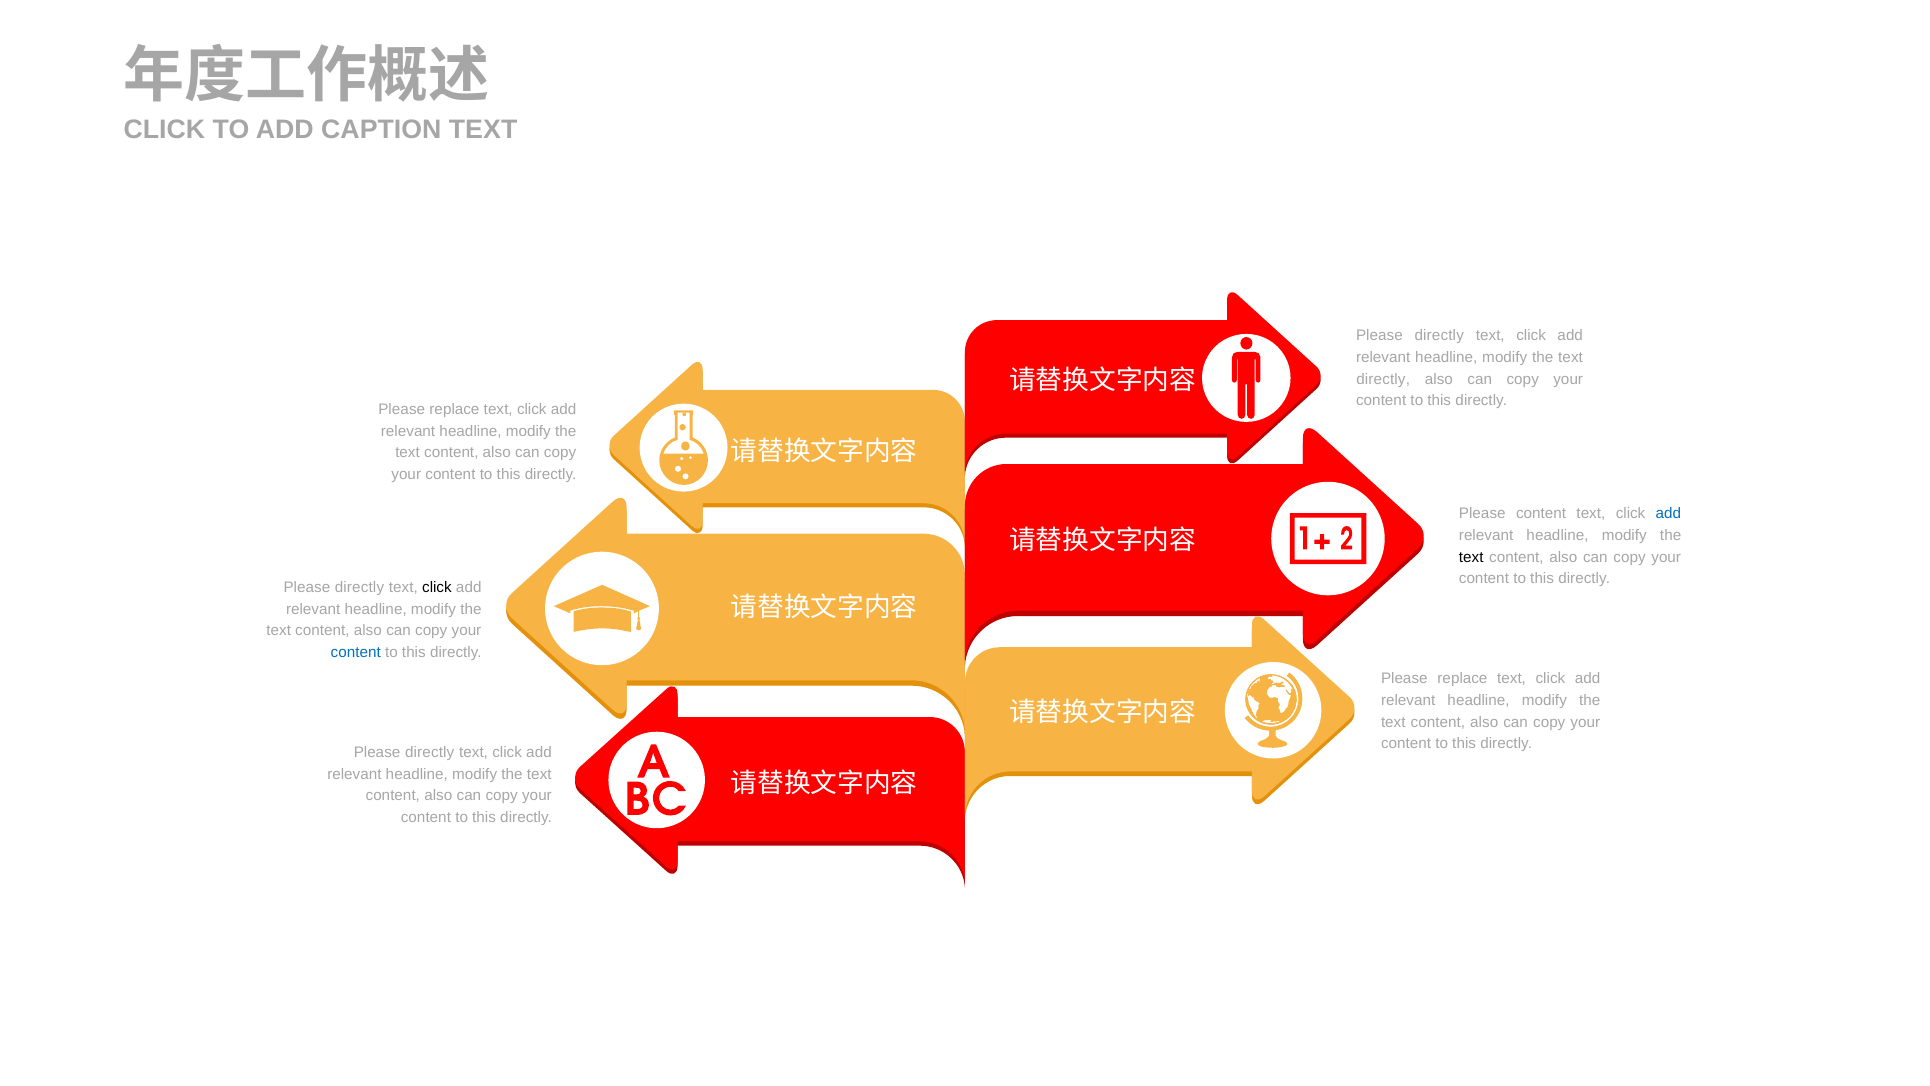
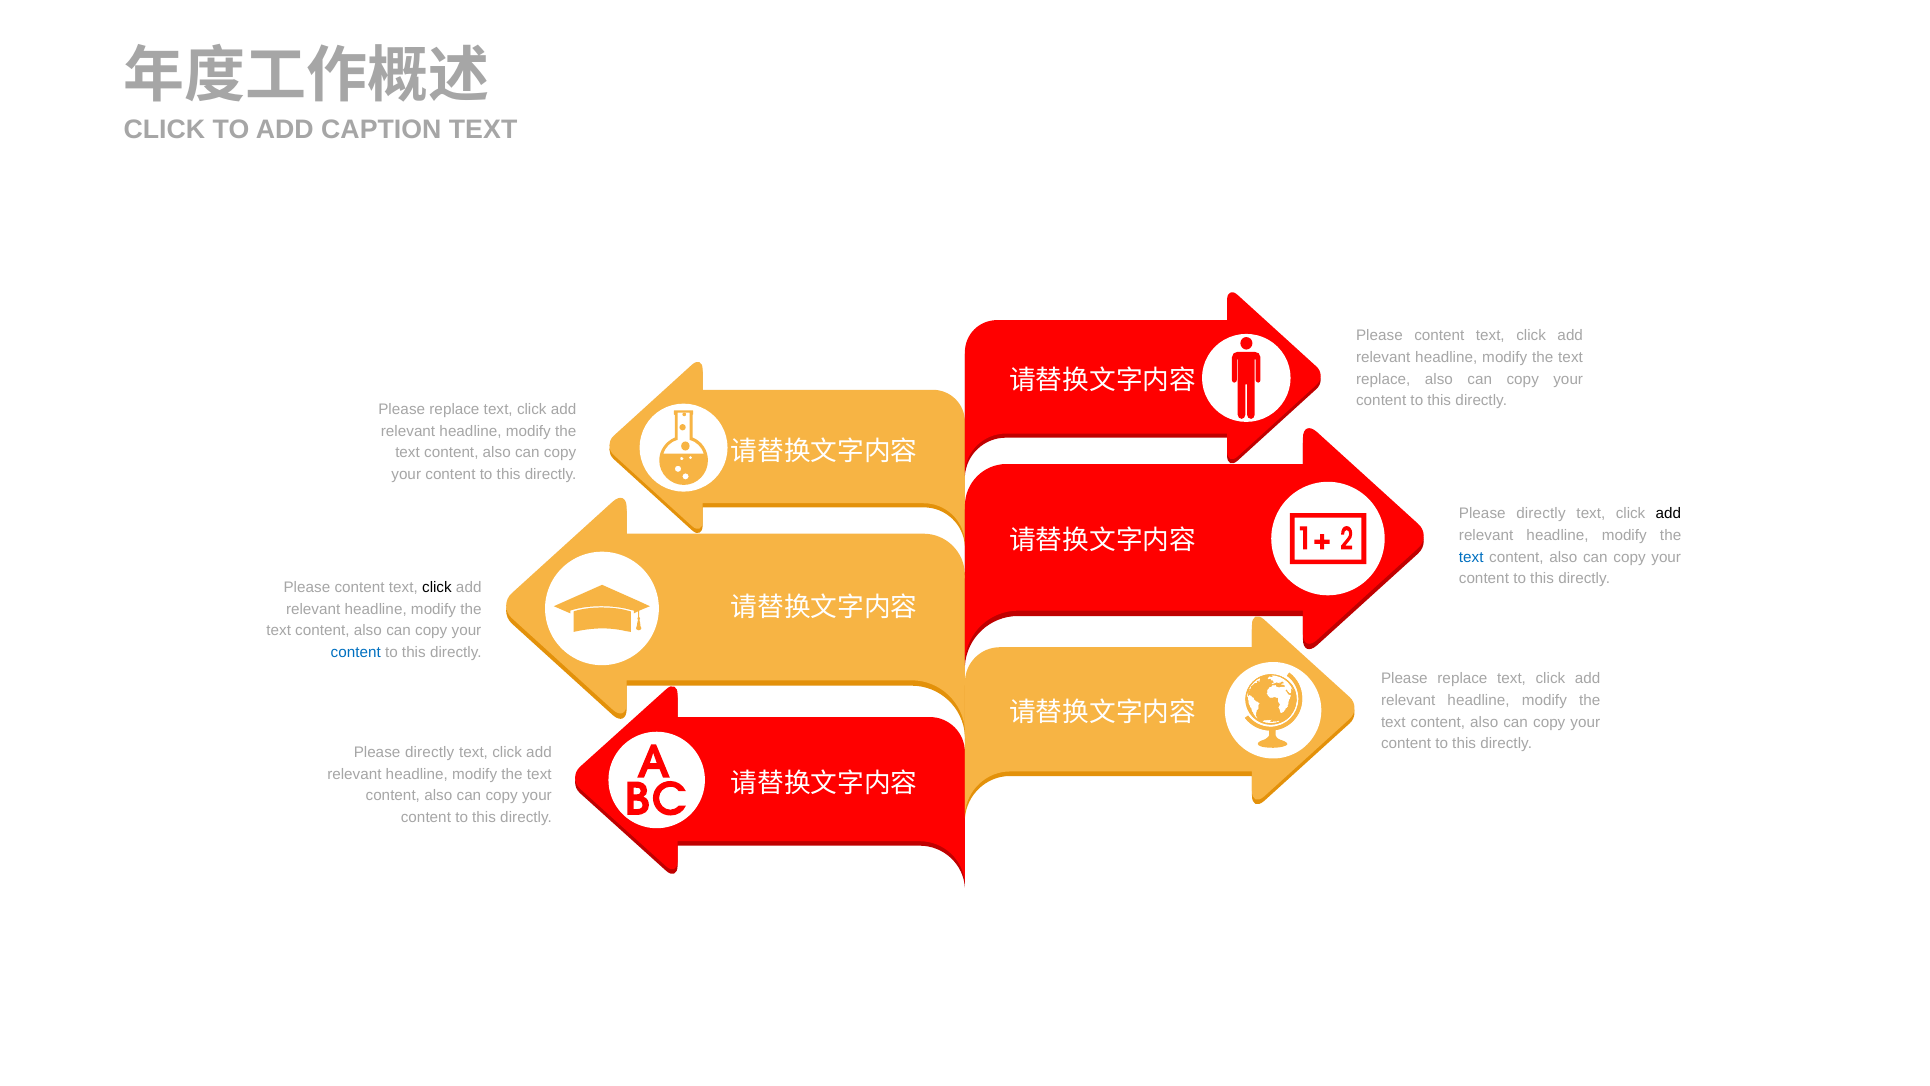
directly: directly -> content (1439, 335)
directly: directly -> replace (1383, 379)
content: content -> directly (1541, 513)
add colour: blue -> black (1668, 513)
text colour: black -> blue (1471, 557)
directly: directly -> content (360, 587)
